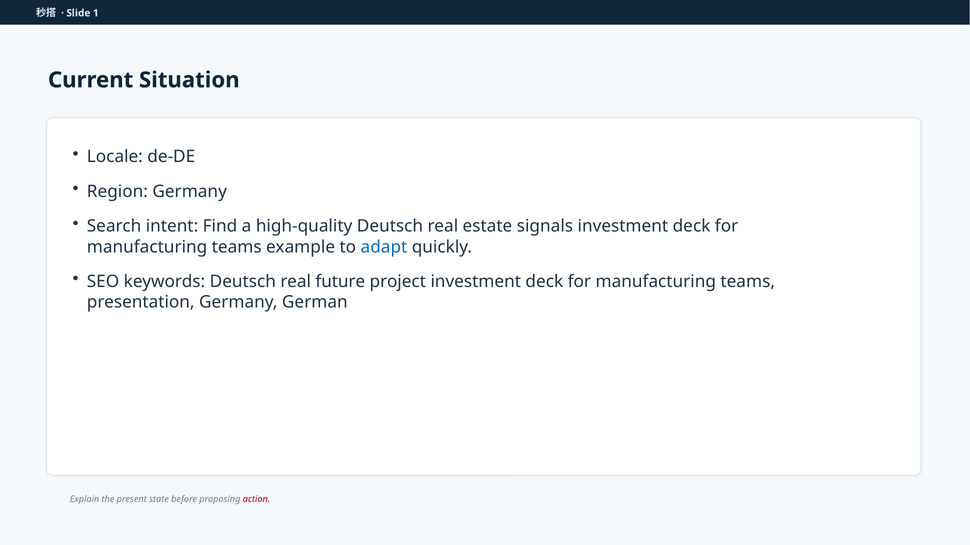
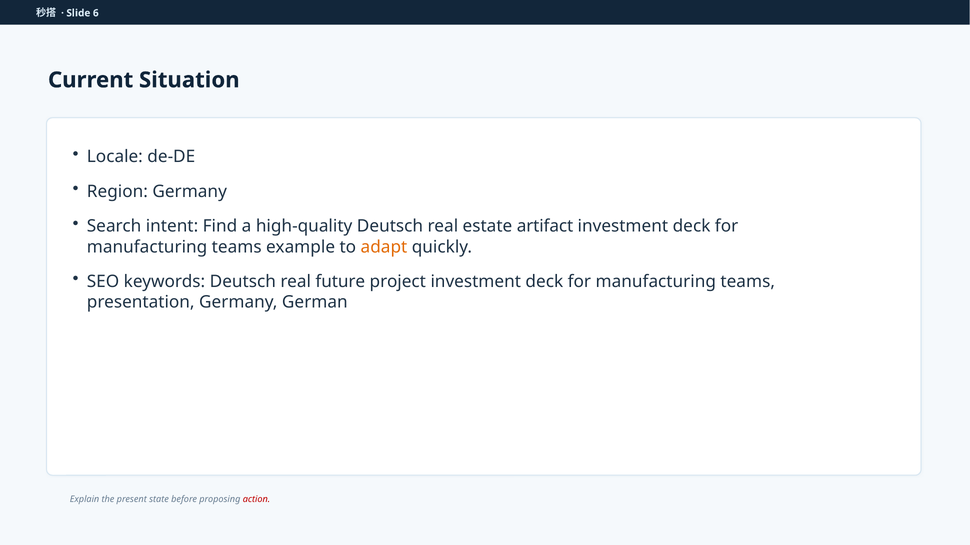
1: 1 -> 6 (96, 13)
signals: signals -> artifact (545, 227)
adapt colour: blue -> orange (384, 247)
